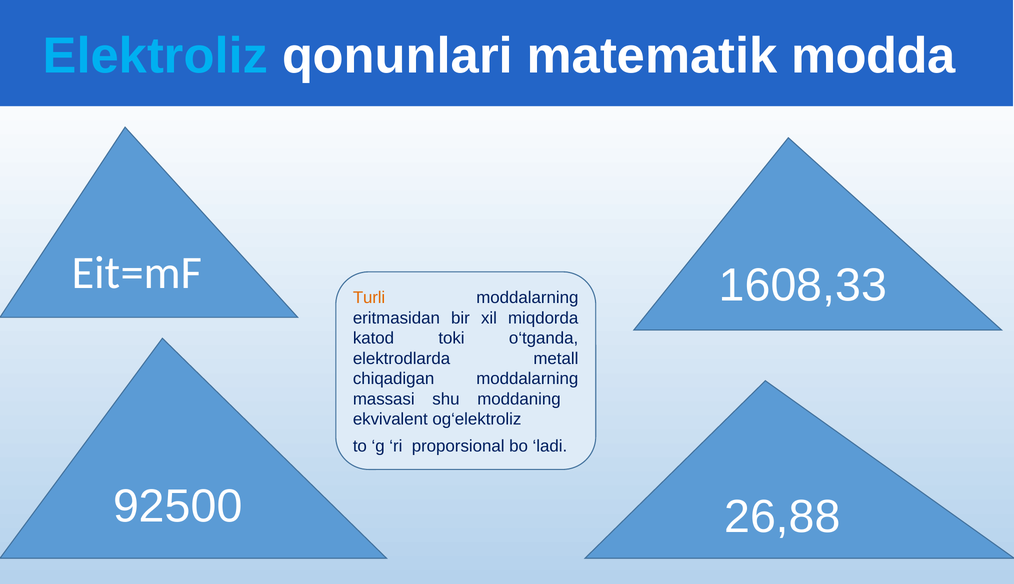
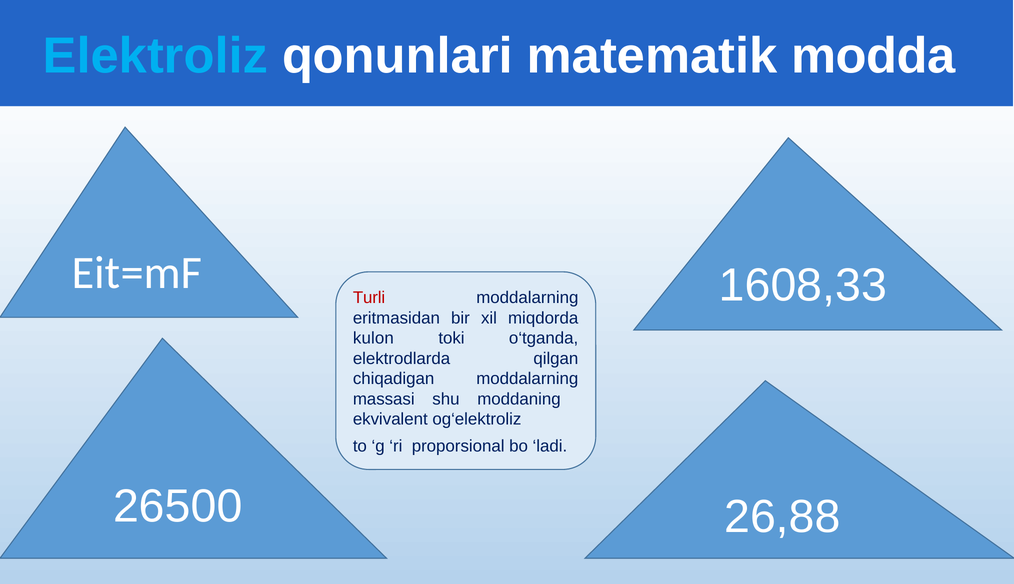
Turli colour: orange -> red (369, 298)
katod: katod -> kulon (373, 338)
metall: metall -> qilgan (556, 359)
92500: 92500 -> 26500 (178, 507)
